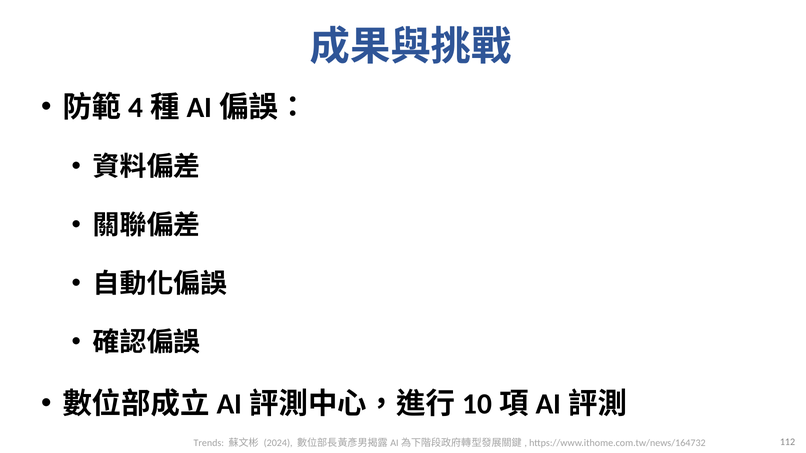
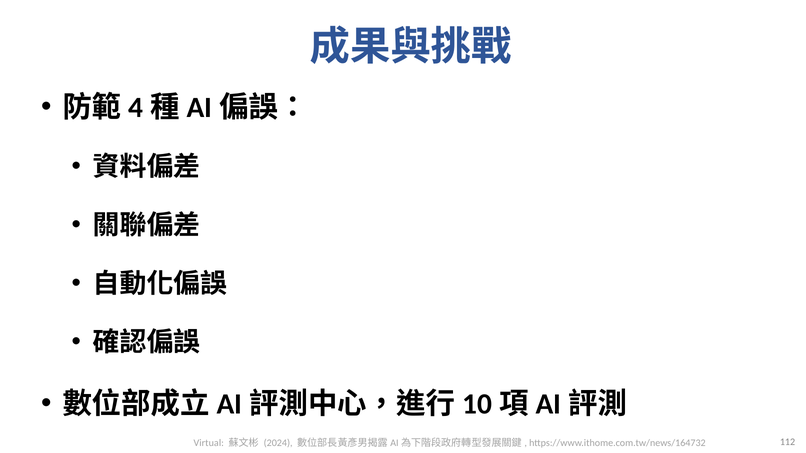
Trends: Trends -> Virtual (209, 444)
